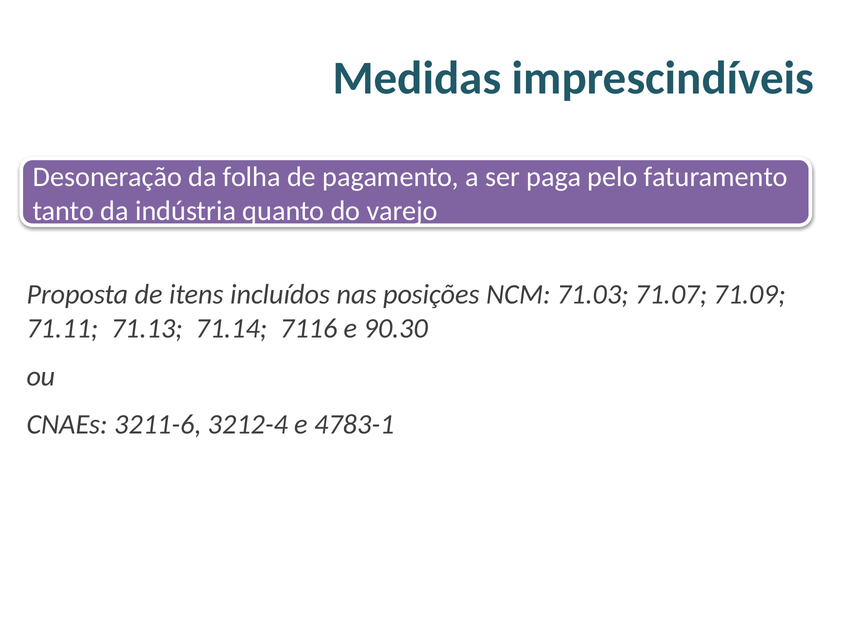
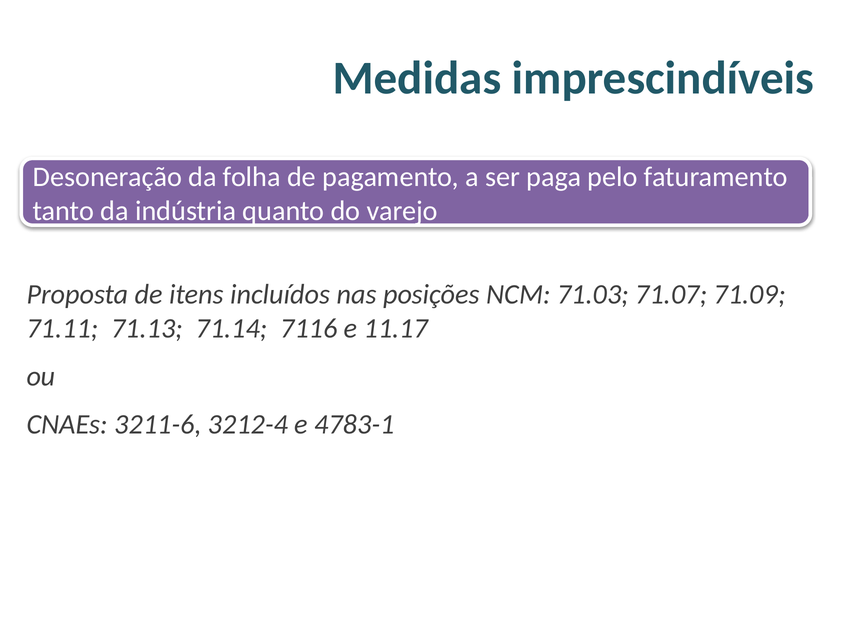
90.30: 90.30 -> 11.17 (396, 328)
